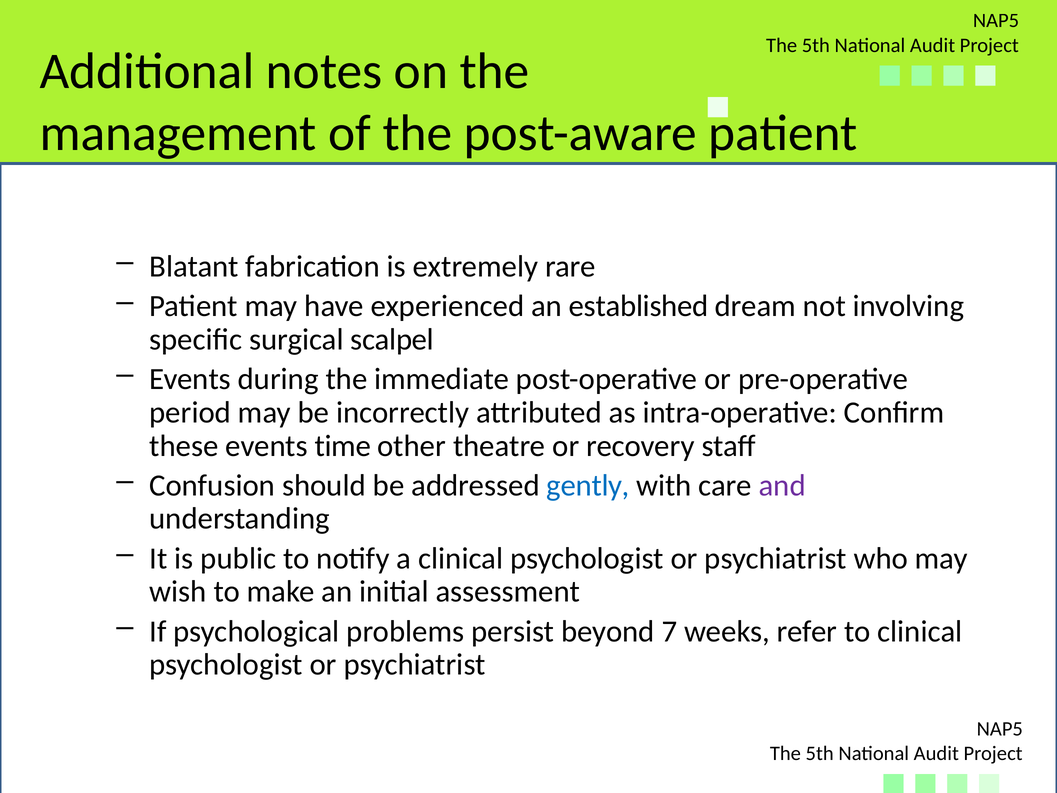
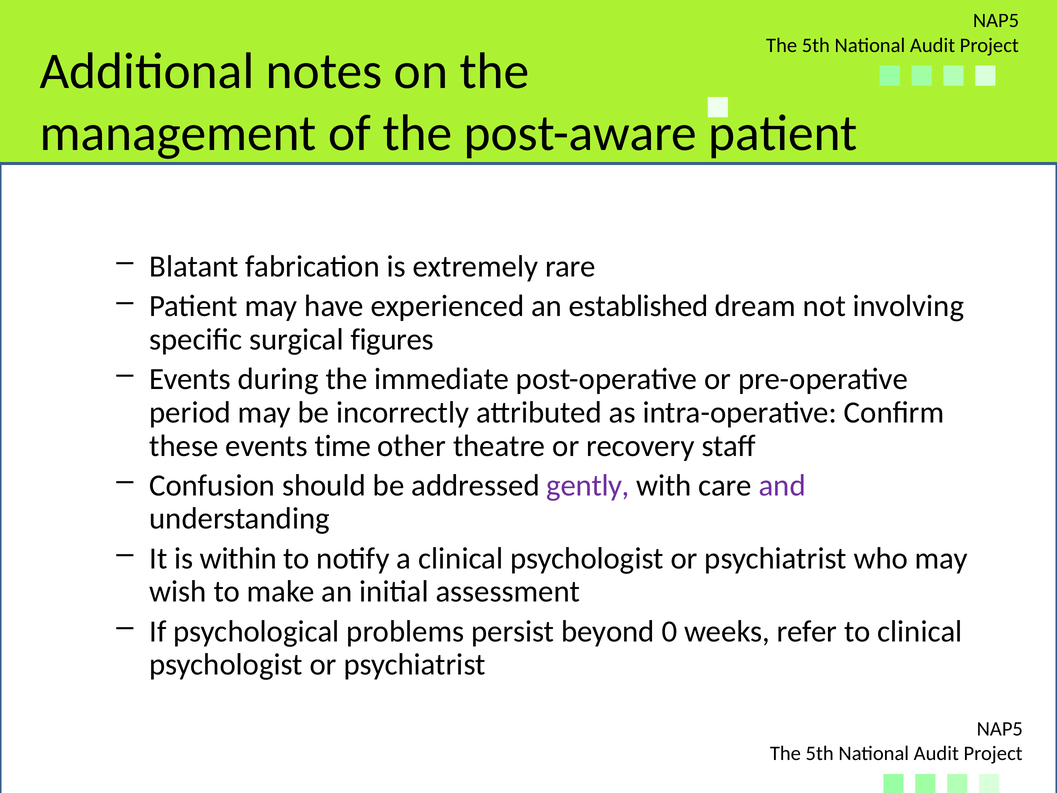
scalpel: scalpel -> figures (392, 340)
gently colour: blue -> purple (588, 485)
public: public -> within (238, 558)
7: 7 -> 0 (669, 631)
